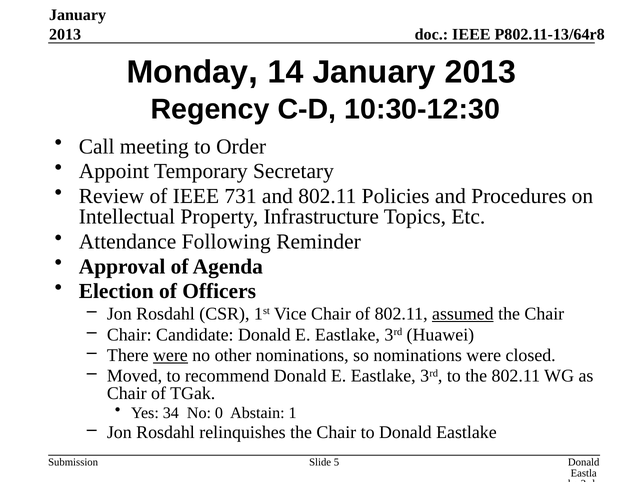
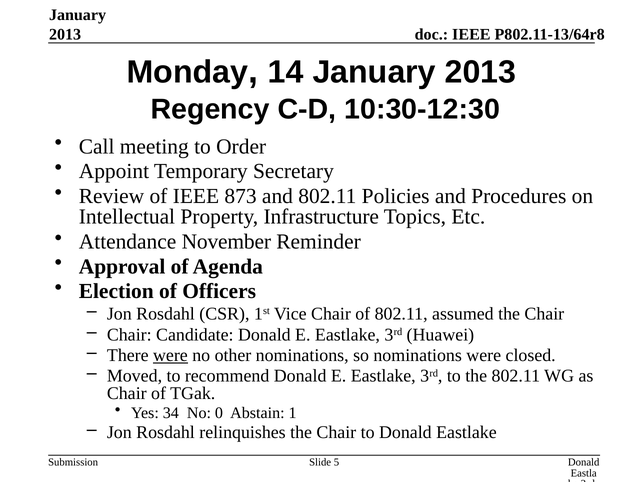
731: 731 -> 873 (241, 196)
Following: Following -> November (226, 242)
assumed underline: present -> none (463, 314)
